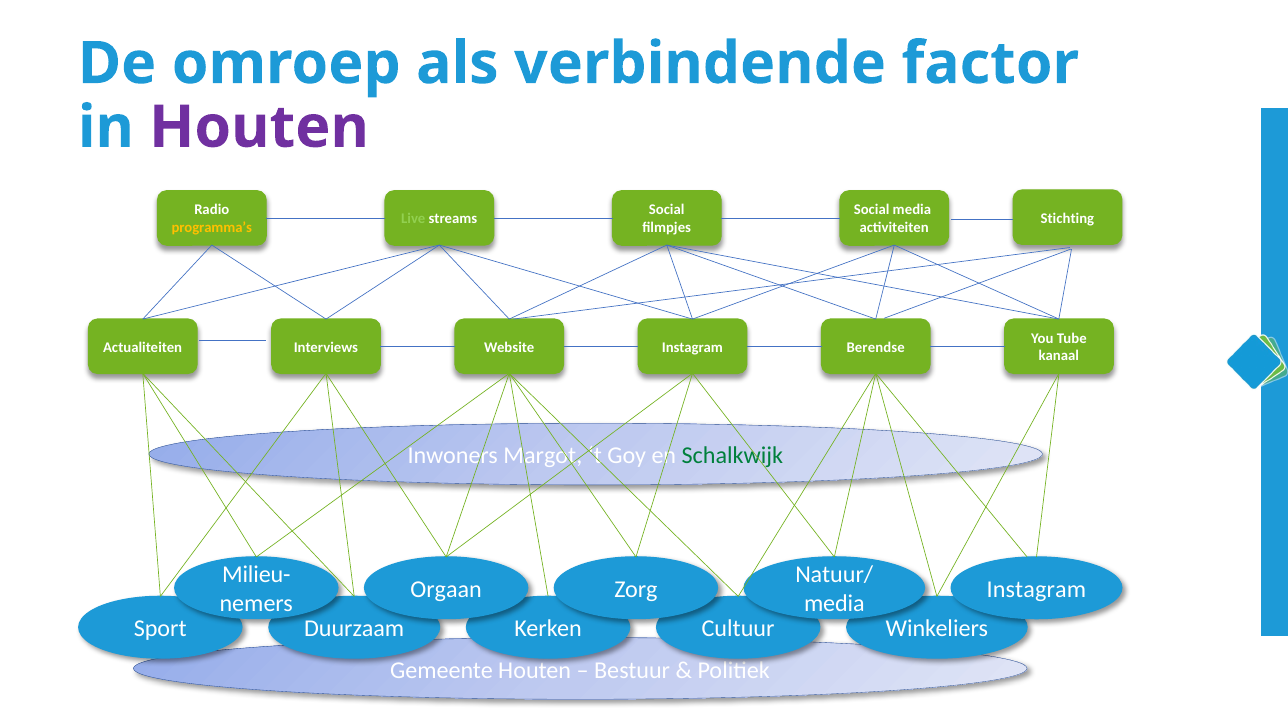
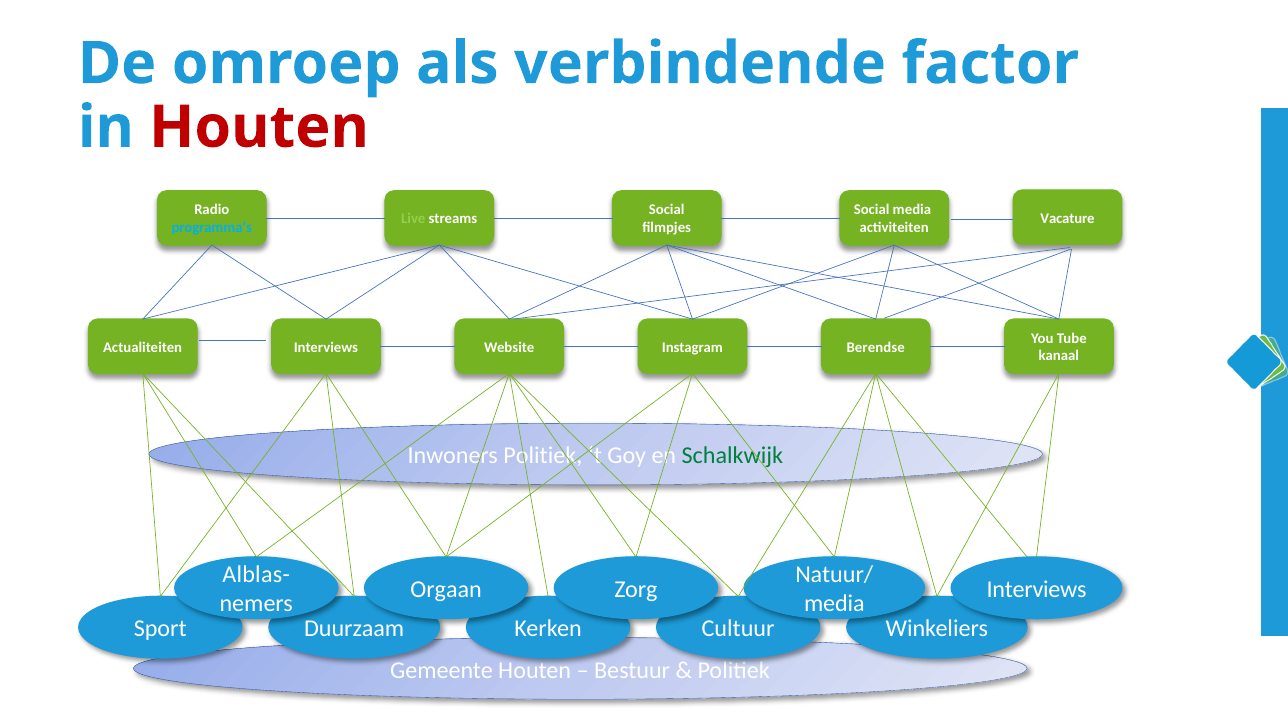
Houten colour: purple -> red (259, 127)
Stichting: Stichting -> Vacature (1067, 218)
programma’s colour: yellow -> light blue (212, 228)
Inwoners Margot: Margot -> Politiek (543, 456)
Milieu-: Milieu- -> Alblas- (256, 575)
Instagram: Instagram -> Interviews (1037, 590)
